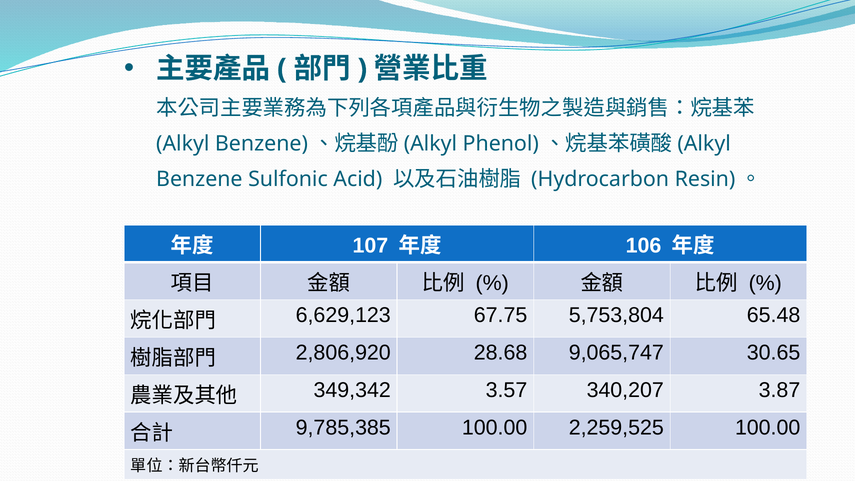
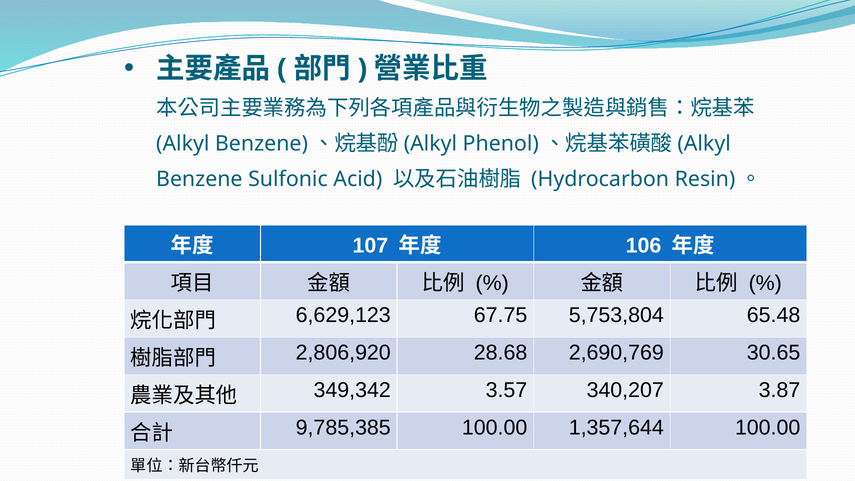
9,065,747: 9,065,747 -> 2,690,769 (616, 353)
2,259,525: 2,259,525 -> 1,357,644 (616, 428)
